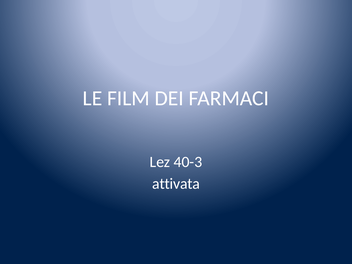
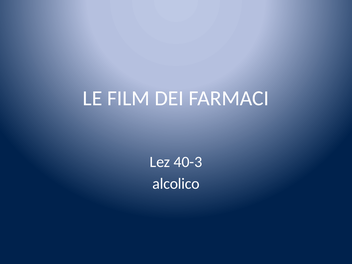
attivata: attivata -> alcolico (176, 184)
